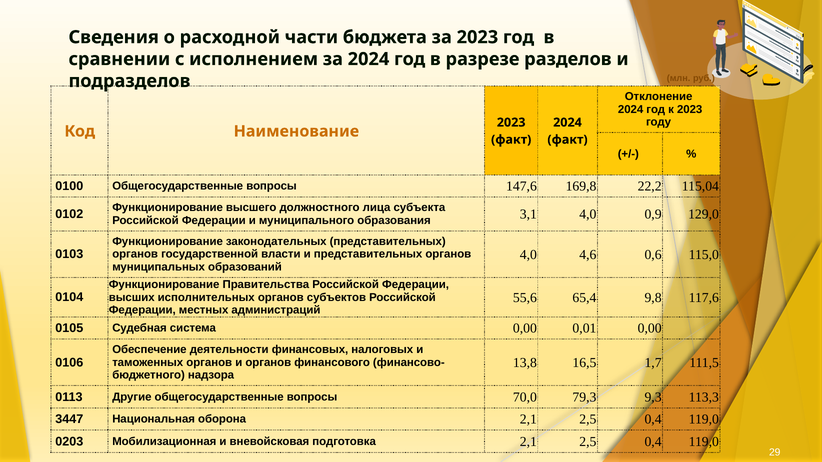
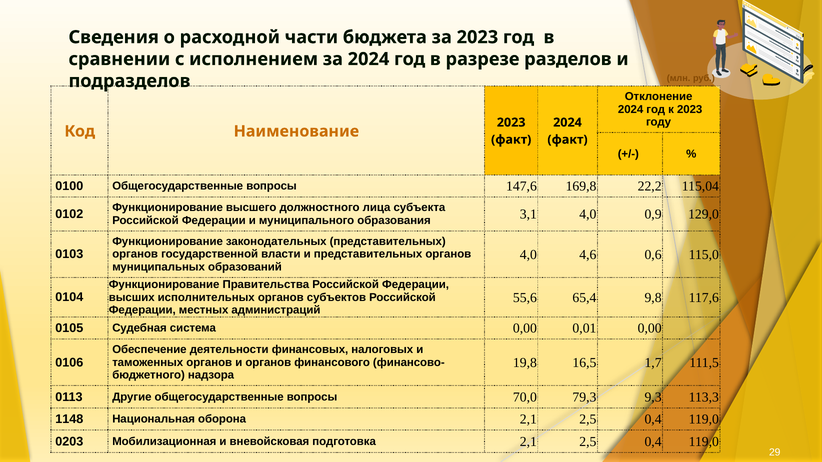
13,8: 13,8 -> 19,8 (525, 363)
3447: 3447 -> 1148 (69, 420)
